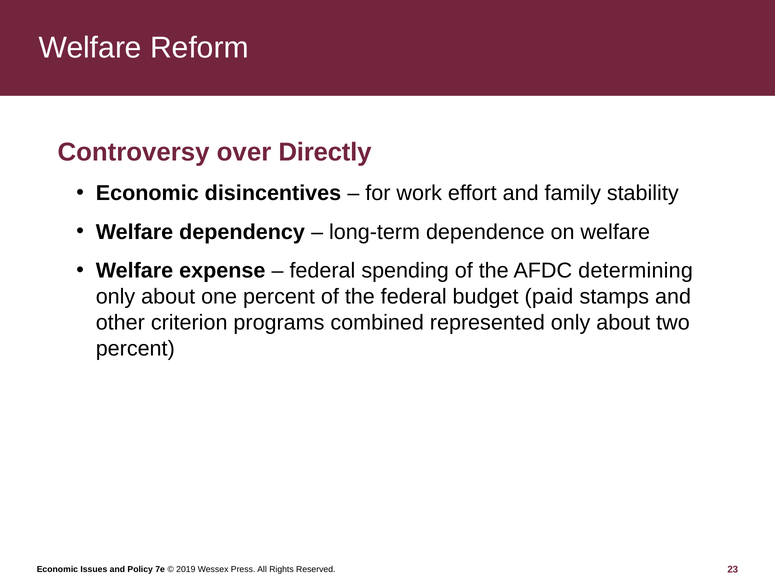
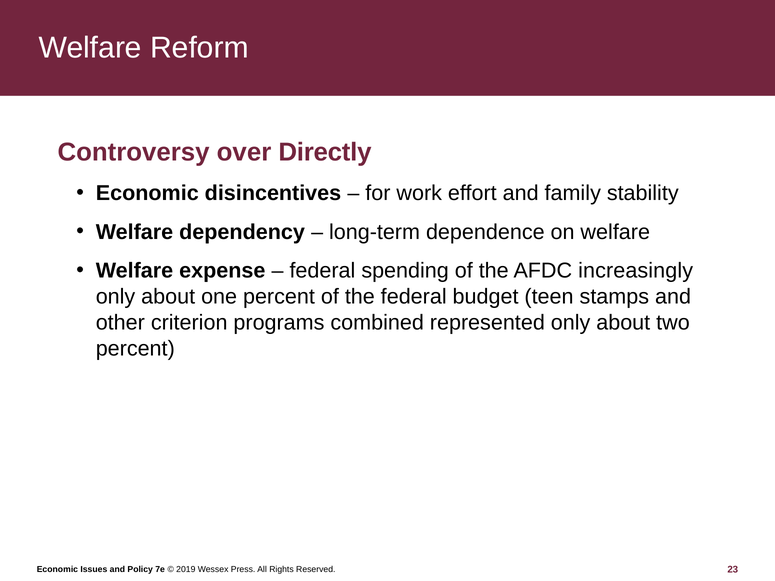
determining: determining -> increasingly (636, 271)
paid: paid -> teen (549, 297)
